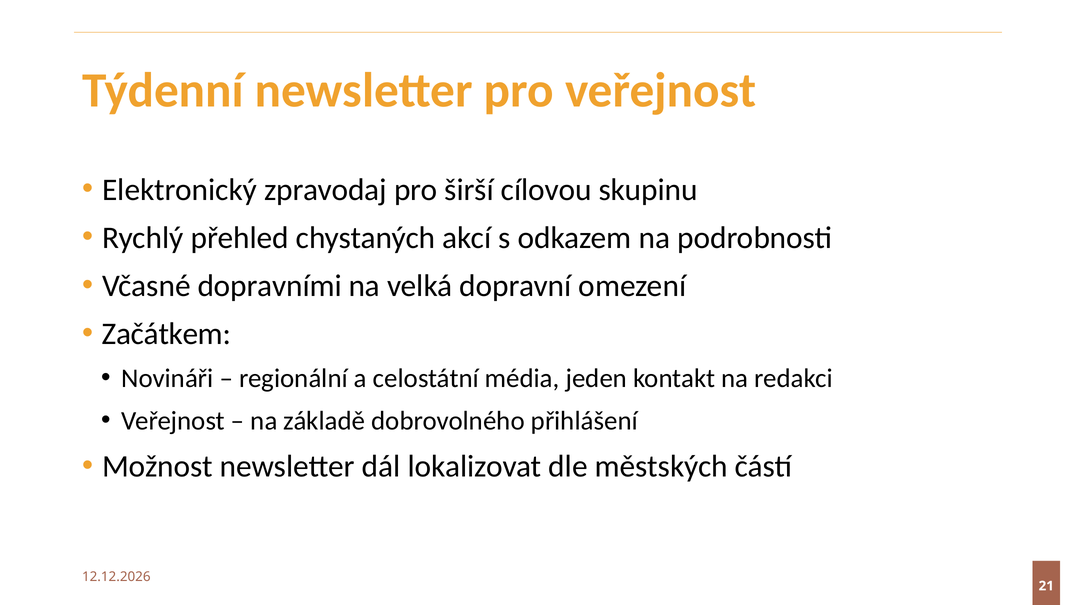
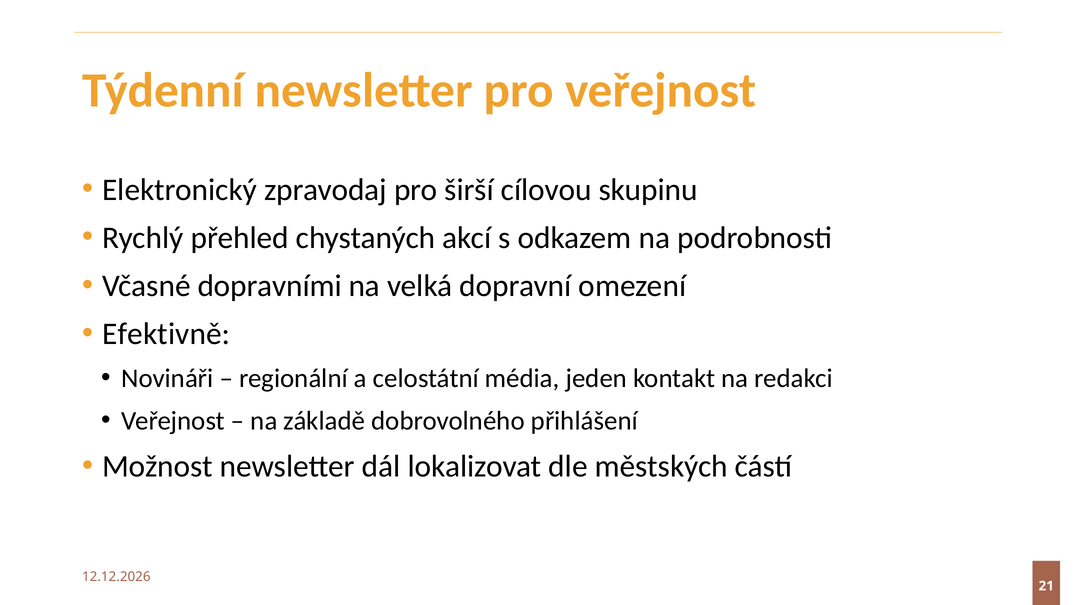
Začátkem: Začátkem -> Efektivně (166, 334)
